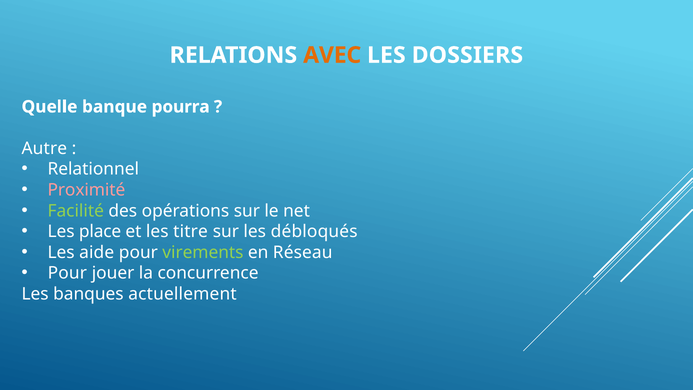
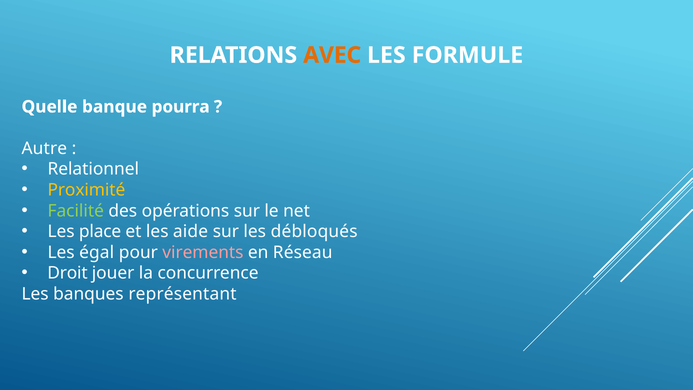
DOSSIERS: DOSSIERS -> FORMULE (467, 55)
Proximité colour: pink -> yellow (86, 190)
titre: titre -> aide (191, 231)
aide: aide -> égal (97, 252)
virements colour: light green -> pink (203, 252)
Pour: Pour -> Droit (67, 273)
actuellement: actuellement -> représentant (182, 294)
